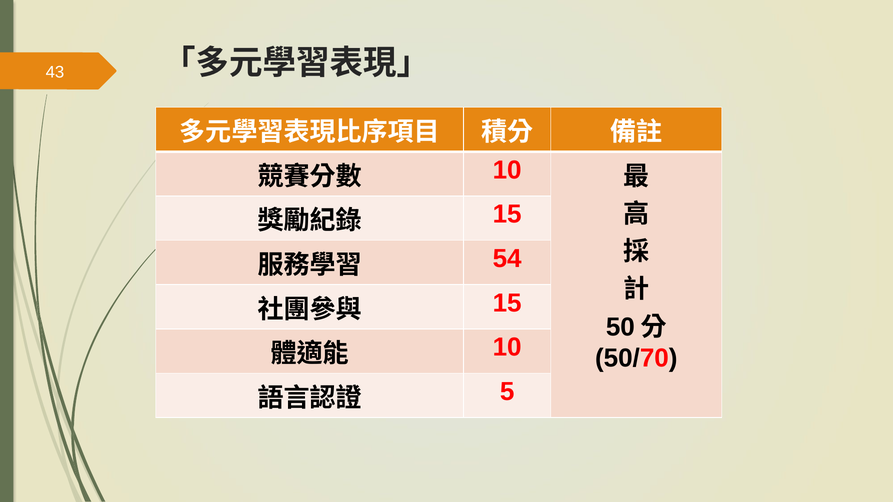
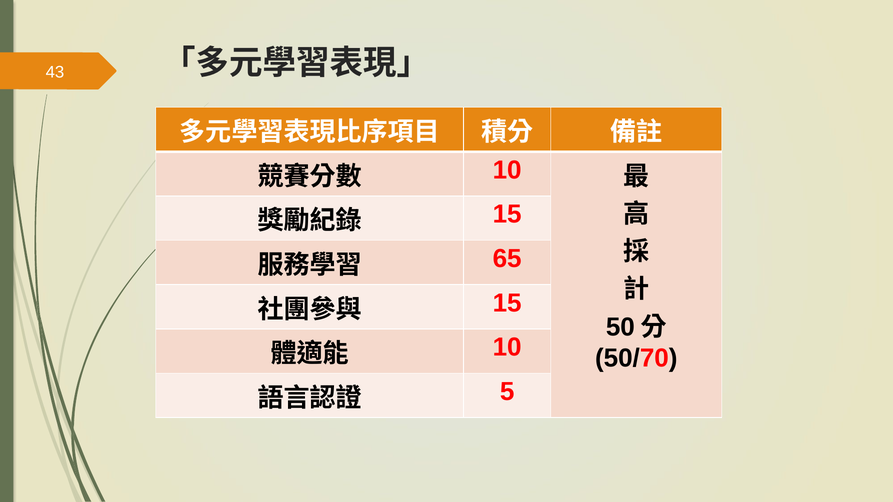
54: 54 -> 65 (507, 259)
